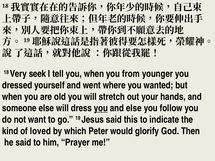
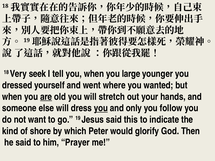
from: from -> large (131, 74)
are underline: none -> present (46, 97)
and else: else -> only (134, 108)
loved: loved -> shore (40, 131)
